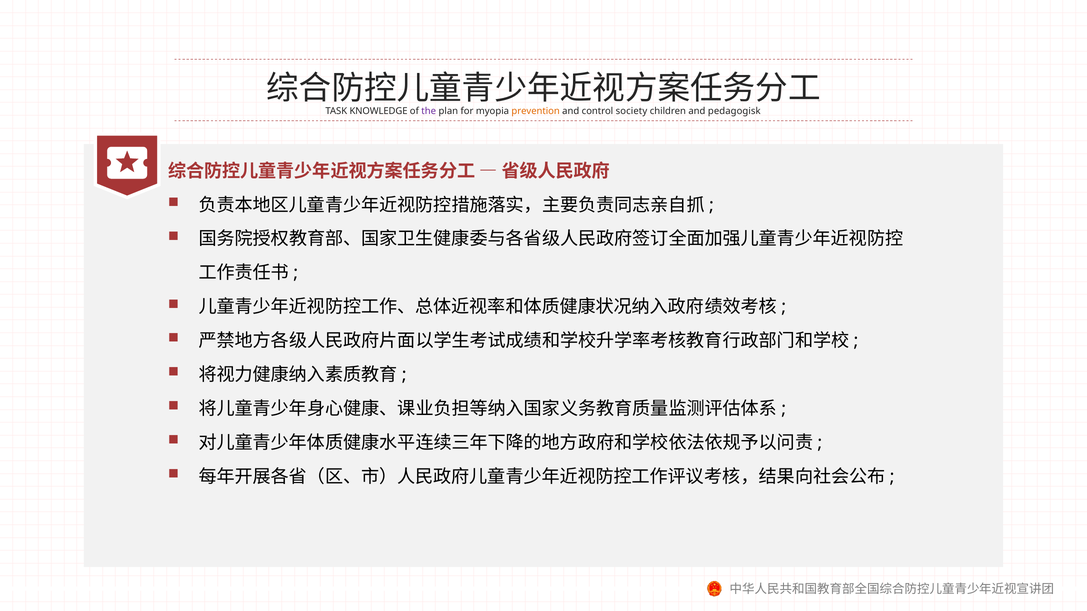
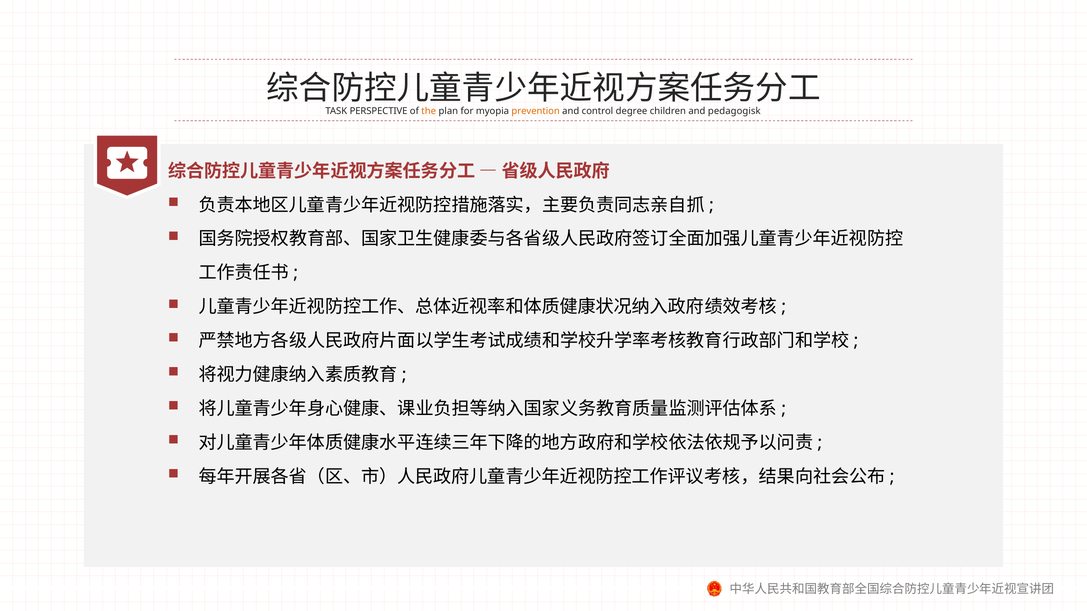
KNOWLEDGE: KNOWLEDGE -> PERSPECTIVE (379, 111)
the colour: purple -> orange (429, 111)
society: society -> degree (632, 111)
